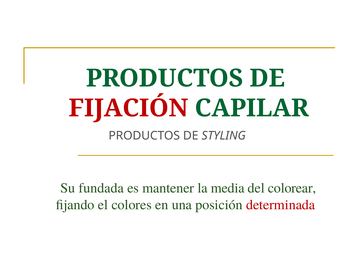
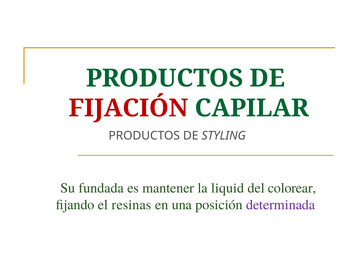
media: media -> liquid (228, 188)
colores: colores -> resinas (132, 205)
determinada colour: red -> purple (281, 205)
